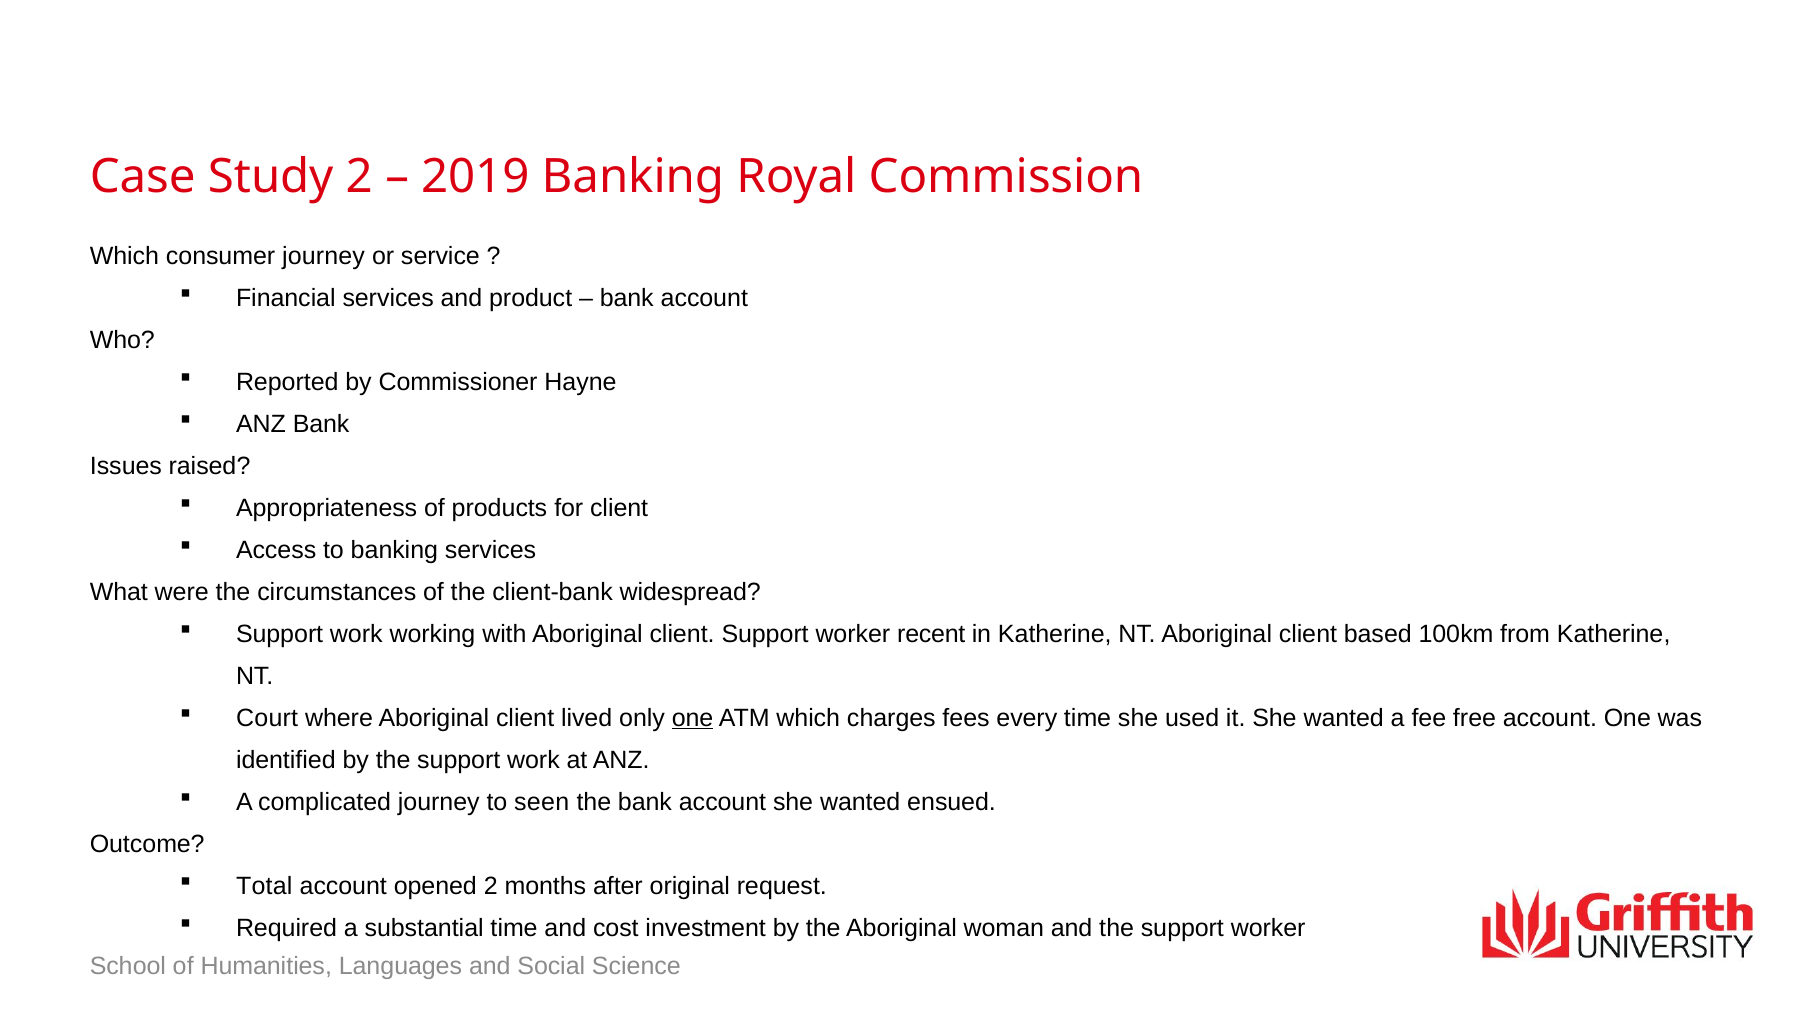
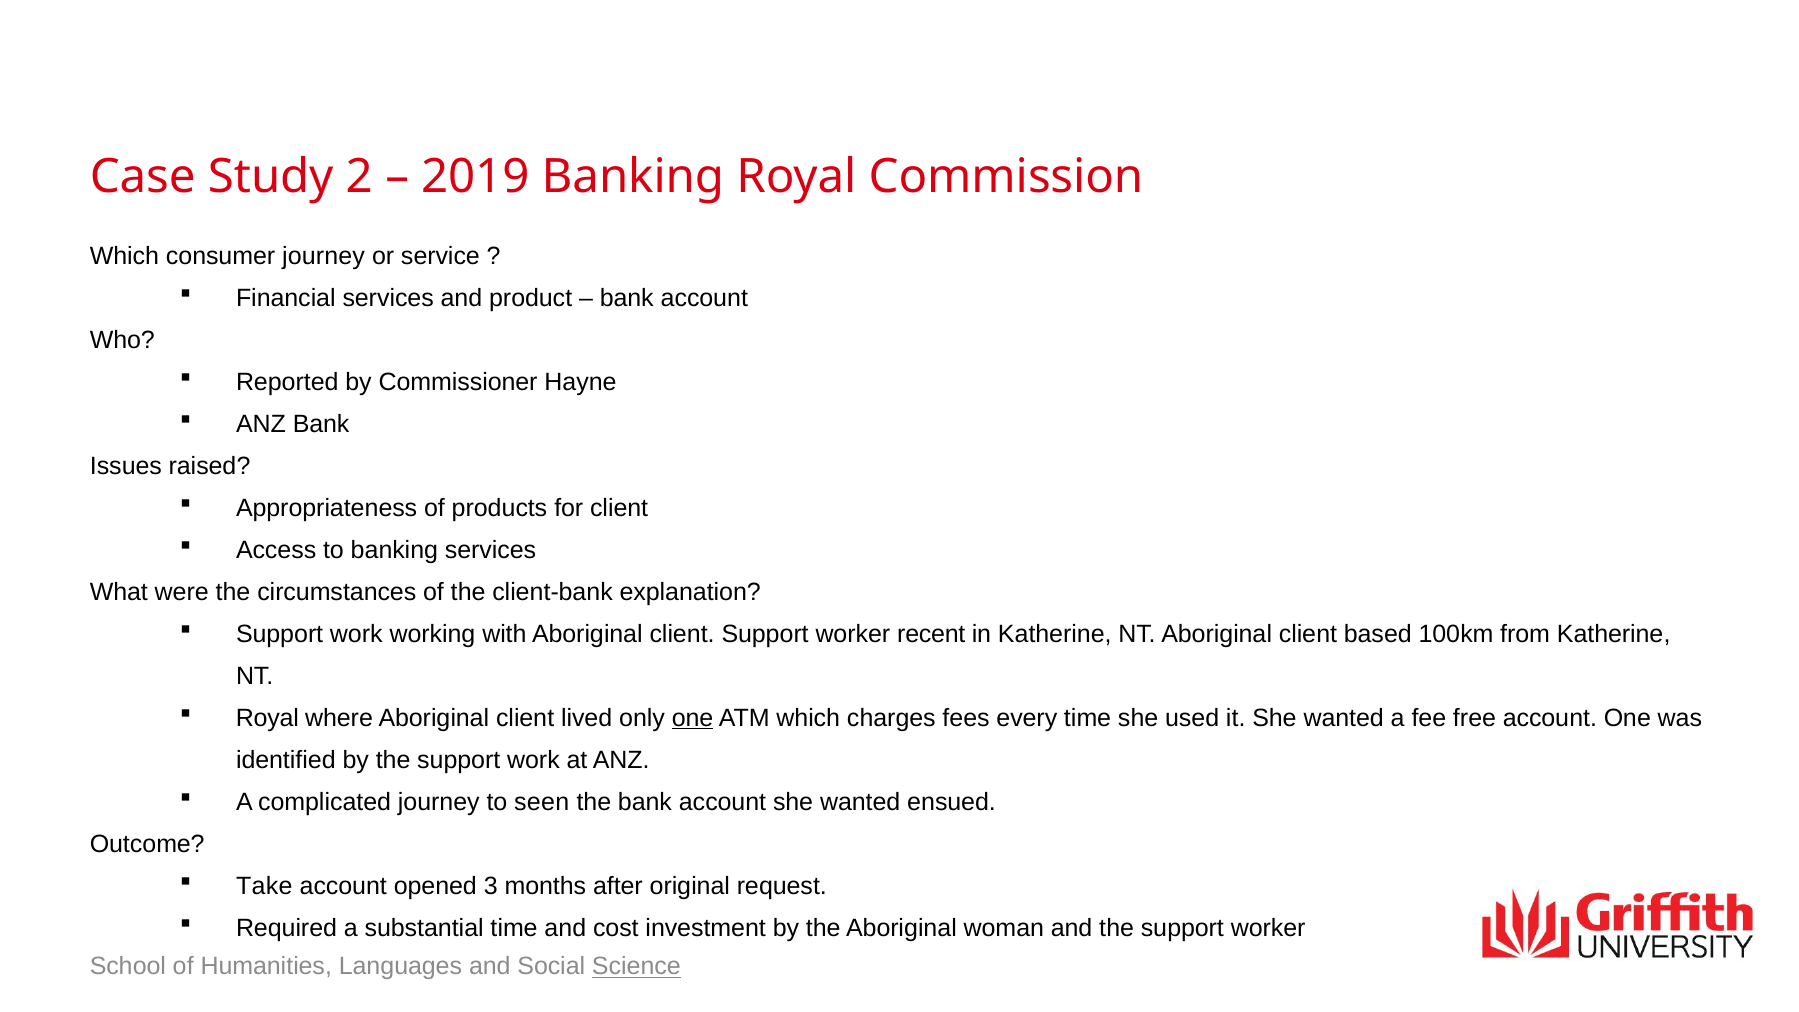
widespread: widespread -> explanation (690, 592)
Court: Court -> Royal (267, 718)
Total: Total -> Take (264, 886)
opened 2: 2 -> 3 (491, 886)
Science underline: none -> present (636, 967)
